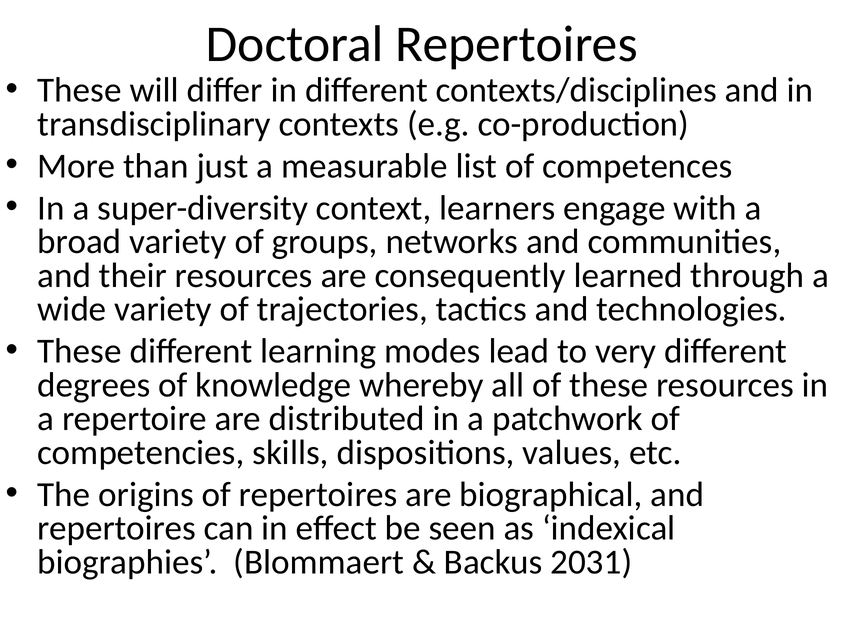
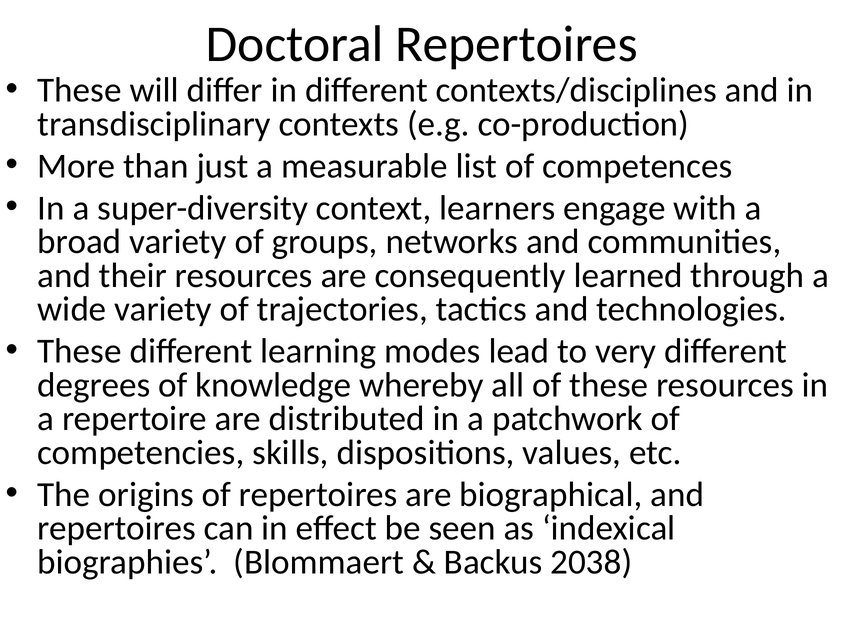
2031: 2031 -> 2038 (591, 562)
